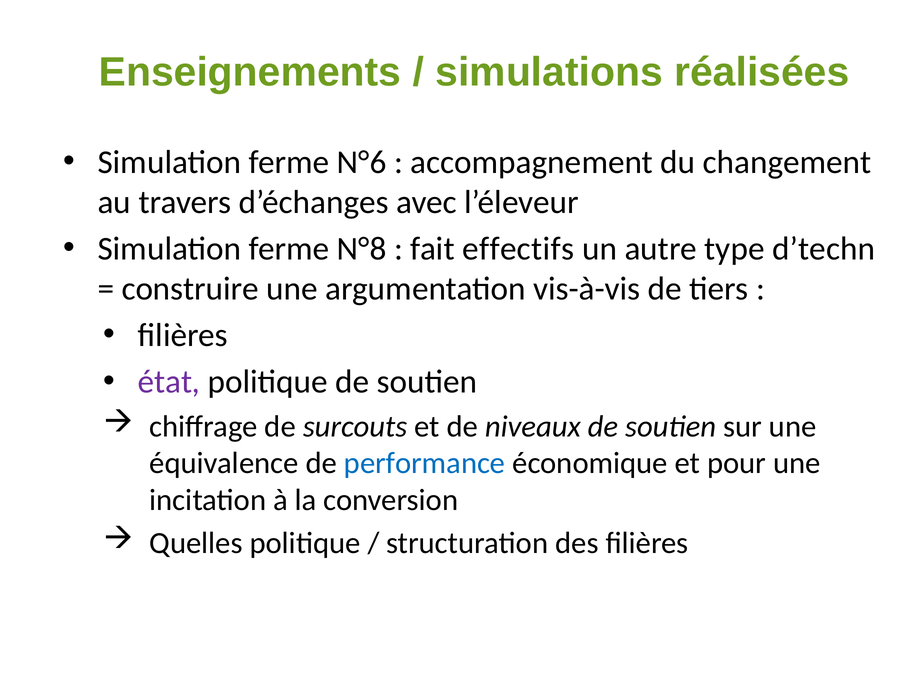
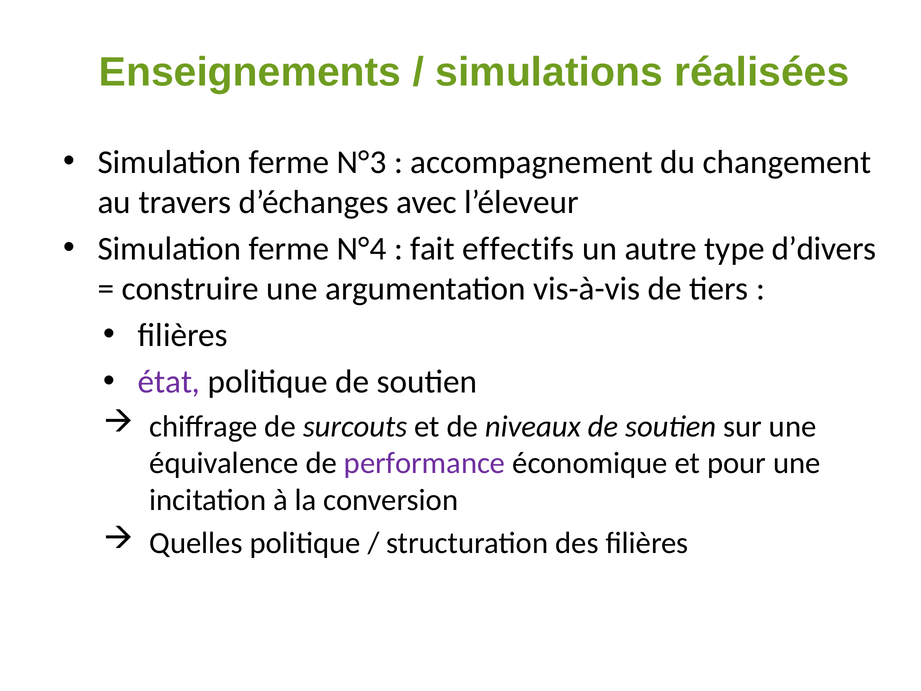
N°6: N°6 -> N°3 (362, 162)
N°8: N°8 -> N°4 (362, 249)
d’techn: d’techn -> d’divers (824, 249)
performance colour: blue -> purple (425, 463)
